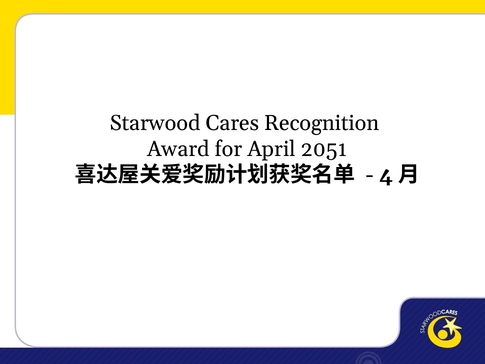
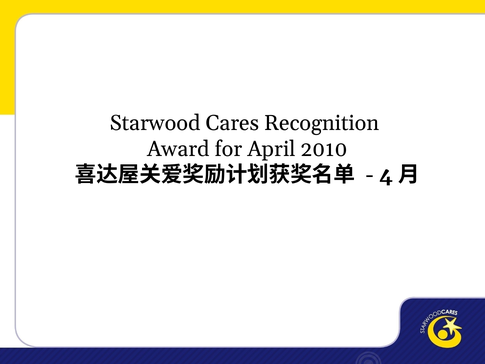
2051: 2051 -> 2010 (324, 149)
